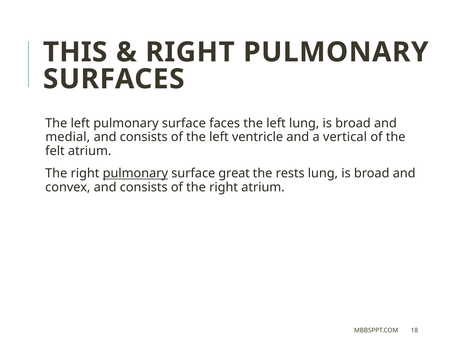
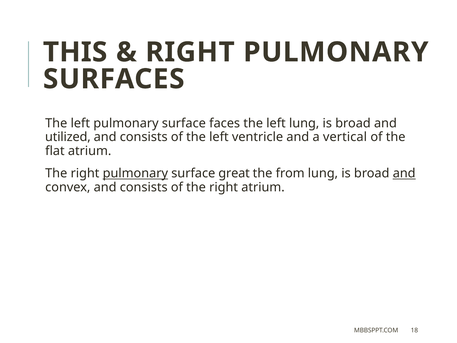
medial: medial -> utilized (68, 137)
felt: felt -> flat (55, 151)
rests: rests -> from (290, 173)
and underline: none -> present (404, 173)
